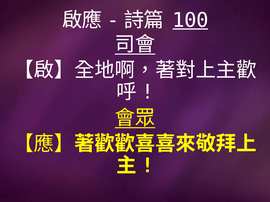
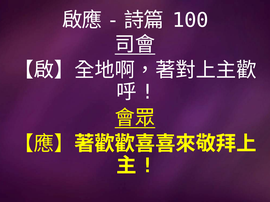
100 underline: present -> none (190, 20)
